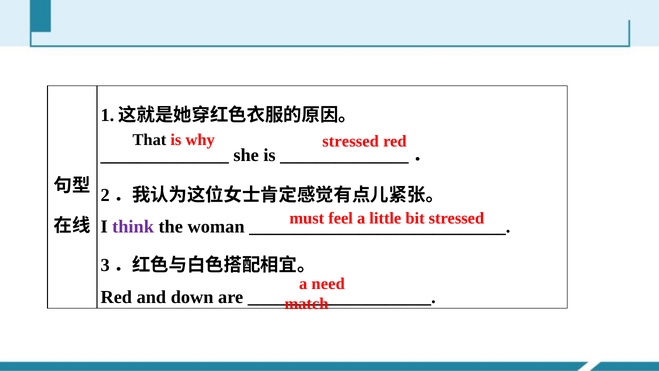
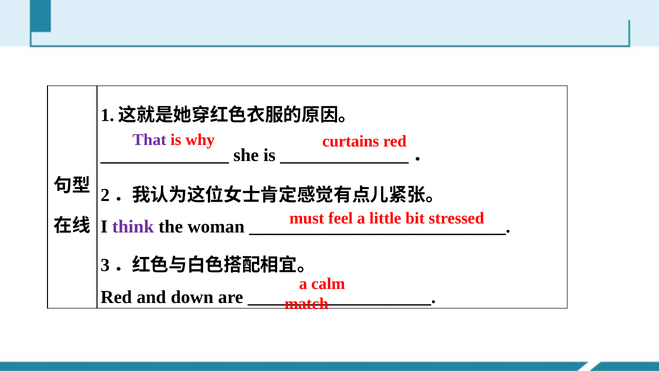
That colour: black -> purple (149, 140)
why stressed: stressed -> curtains (351, 141)
need: need -> calm (328, 284)
